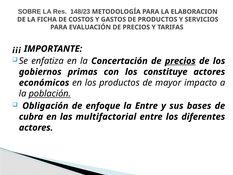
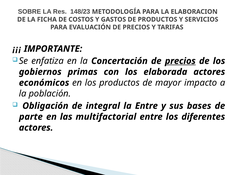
constituye: constituye -> elaborada (165, 72)
población underline: present -> none (50, 94)
enfoque: enfoque -> integral (103, 106)
cubra: cubra -> parte (31, 117)
